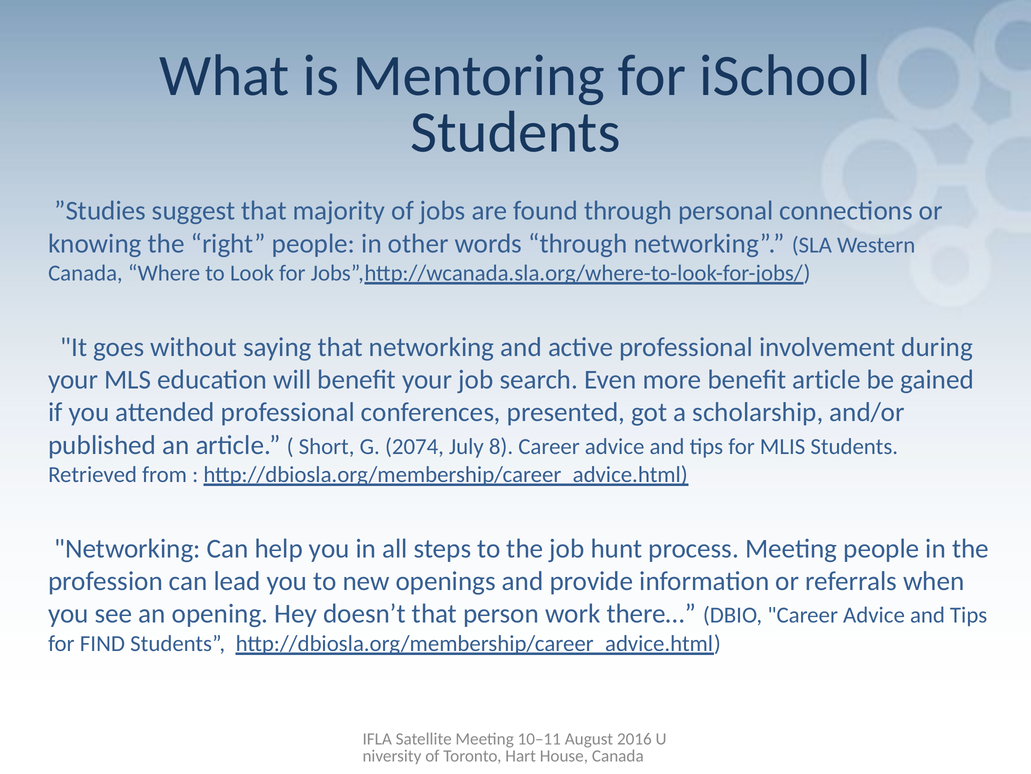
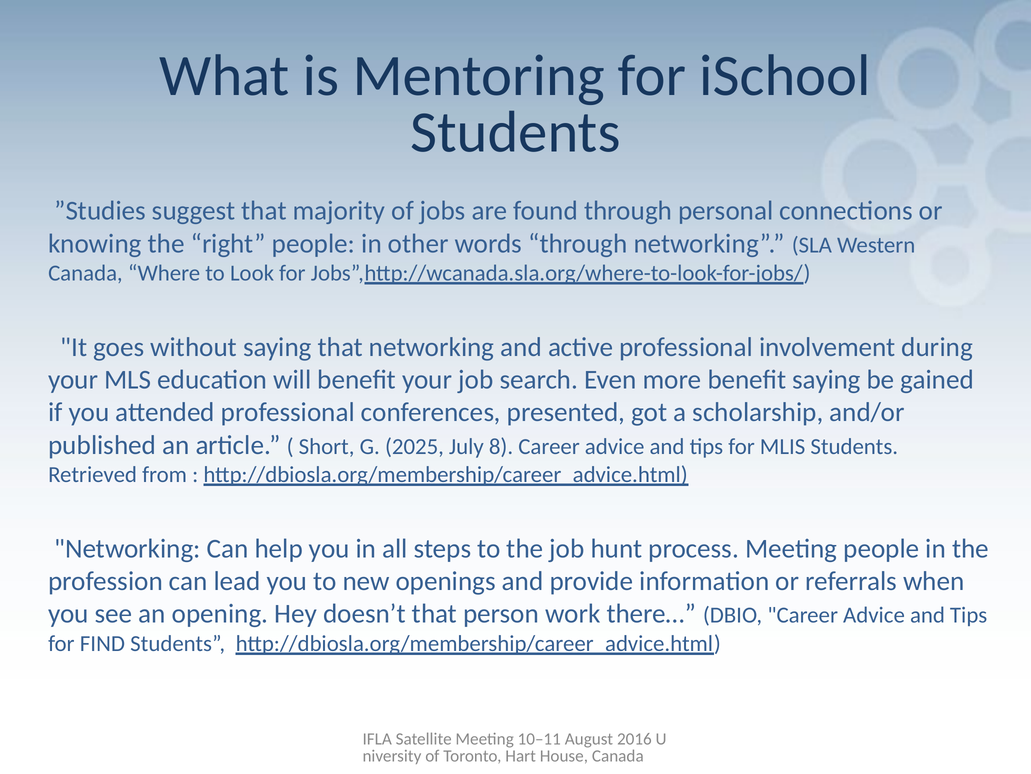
benefit article: article -> saying (826, 379)
2074: 2074 -> 2025 (414, 446)
